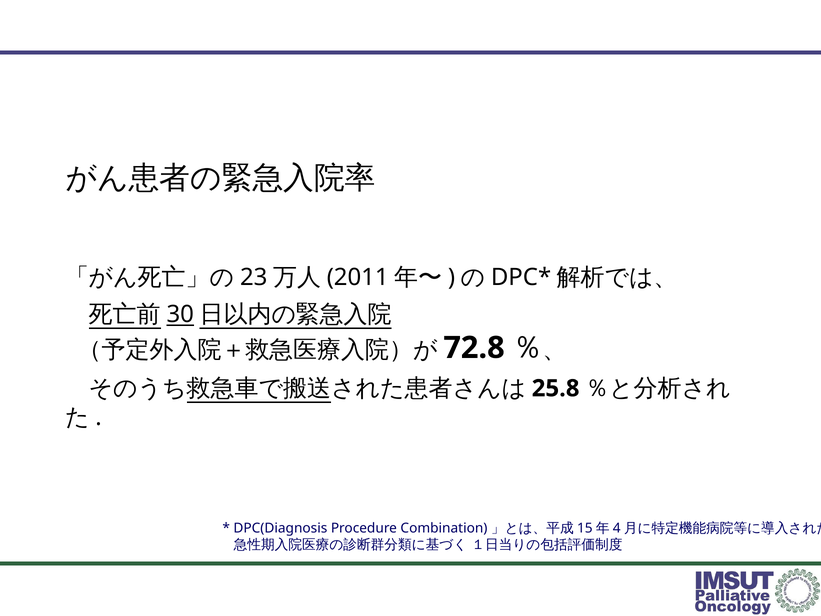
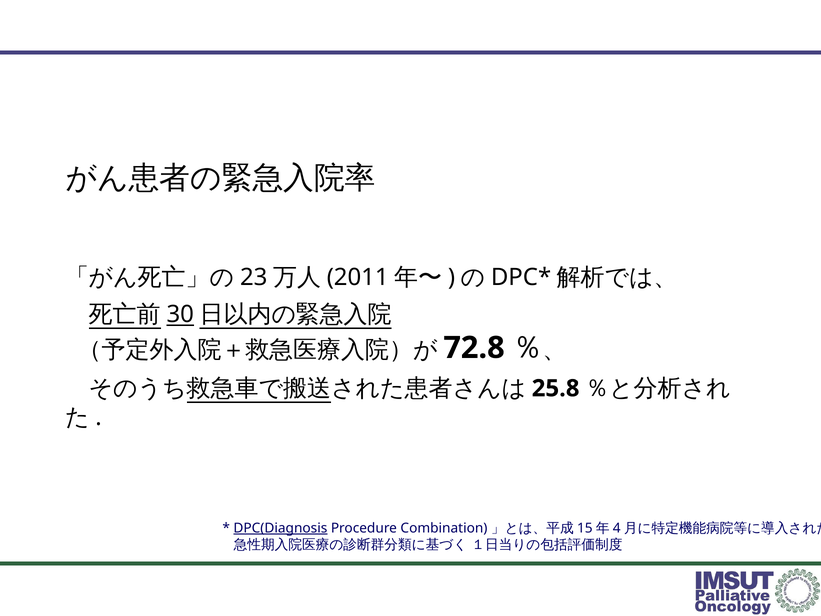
DPC(Diagnosis underline: none -> present (280, 528)
